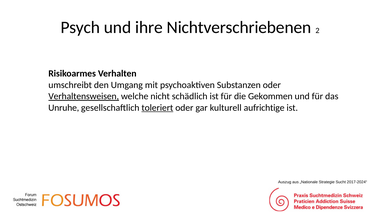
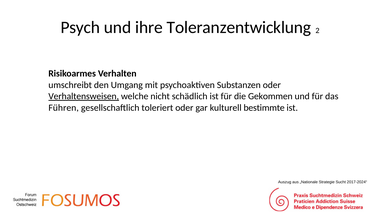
Nichtverschriebenen: Nichtverschriebenen -> Toleranzentwicklung (239, 28)
Unruhe: Unruhe -> Führen (64, 108)
toleriert underline: present -> none (157, 108)
aufrichtige: aufrichtige -> bestimmte (264, 108)
